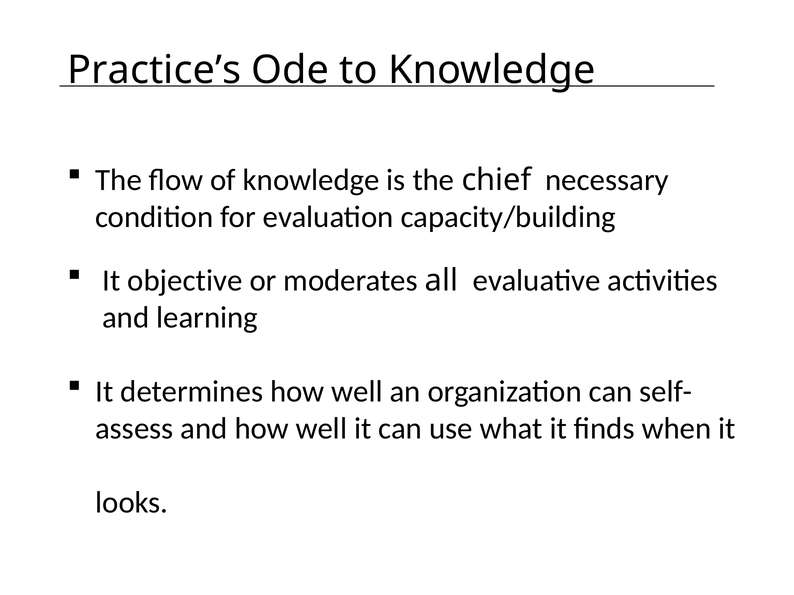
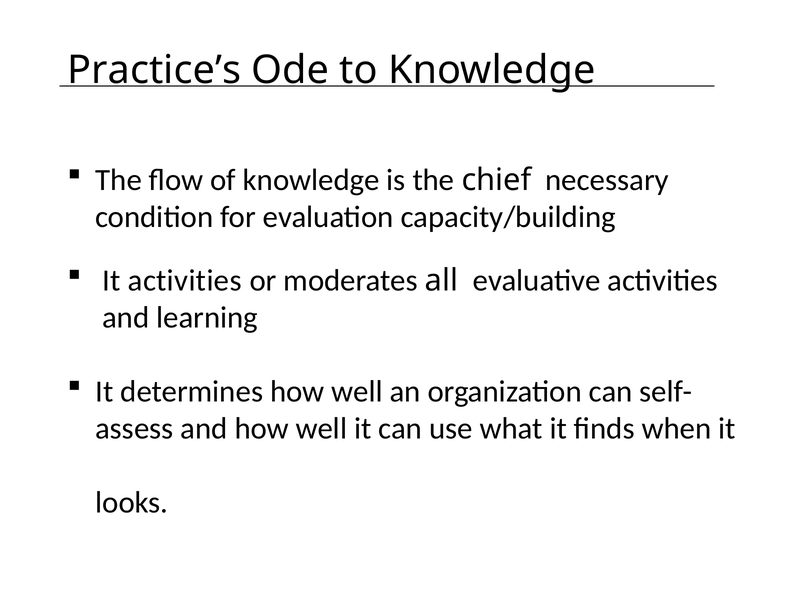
It objective: objective -> activities (185, 281)
